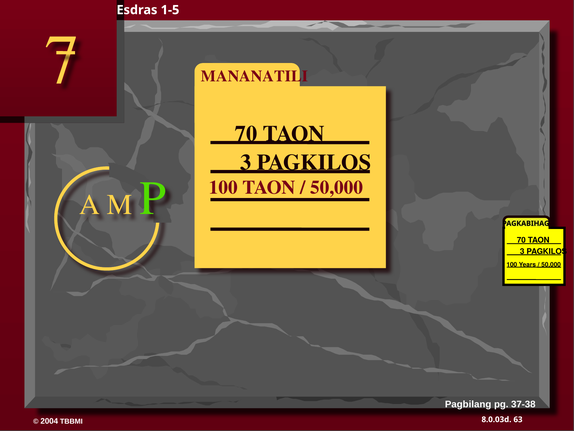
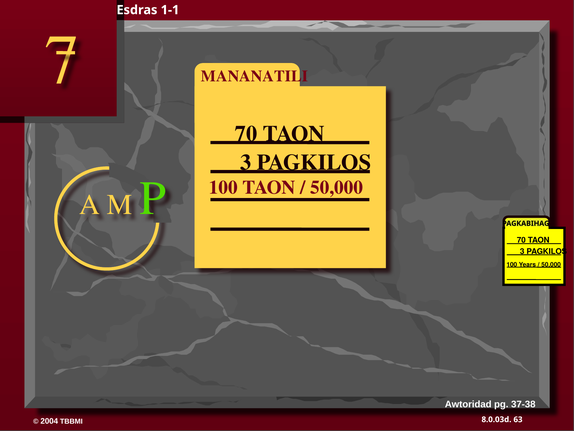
1-5: 1-5 -> 1-1 (170, 10)
Pagbilang: Pagbilang -> Awtoridad (468, 404)
